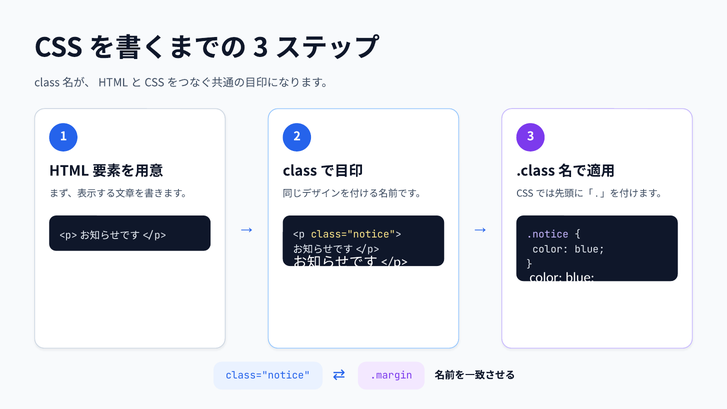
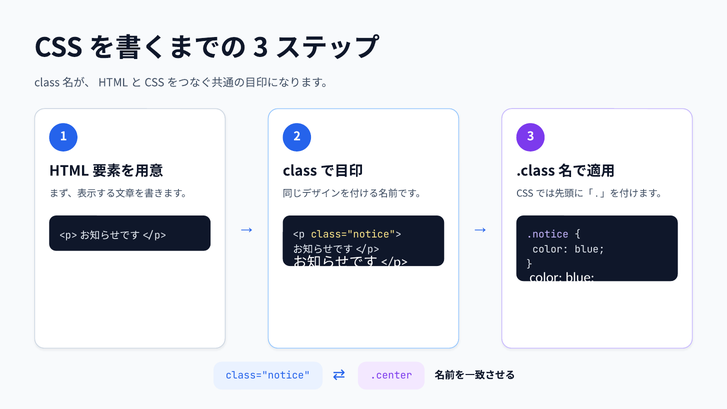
.margin: .margin -> .center (391, 376)
